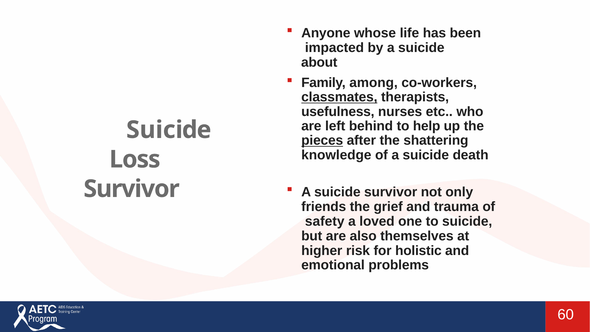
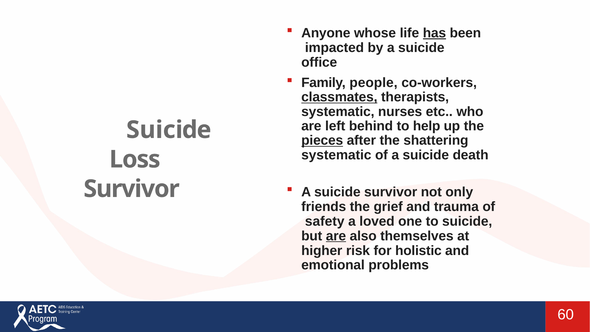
has underline: none -> present (434, 33)
about: about -> office (319, 62)
among: among -> people (374, 83)
usefulness: usefulness -> systematic (338, 112)
knowledge: knowledge -> systematic (336, 155)
are underline: none -> present (336, 236)
